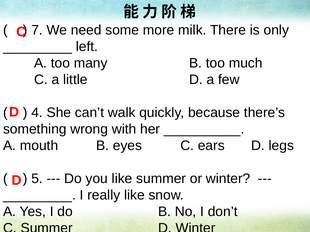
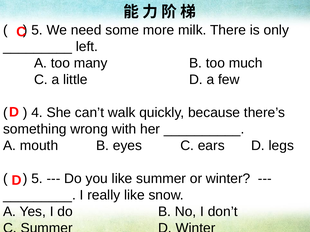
7: 7 -> 5 (37, 30)
